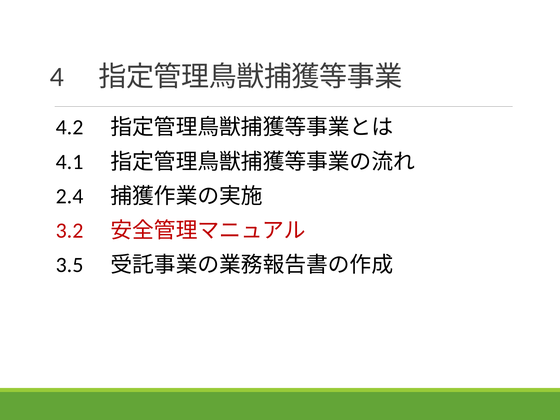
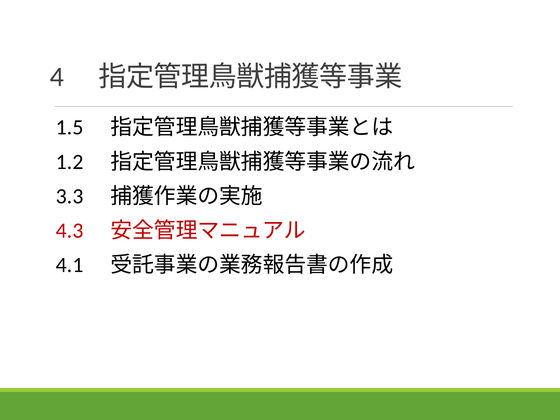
4.2: 4.2 -> 1.5 (70, 127)
4.1: 4.1 -> 1.2 (70, 162)
2.4: 2.4 -> 3.3 (70, 196)
3.2: 3.2 -> 4.3 (70, 231)
3.5: 3.5 -> 4.1 (70, 265)
